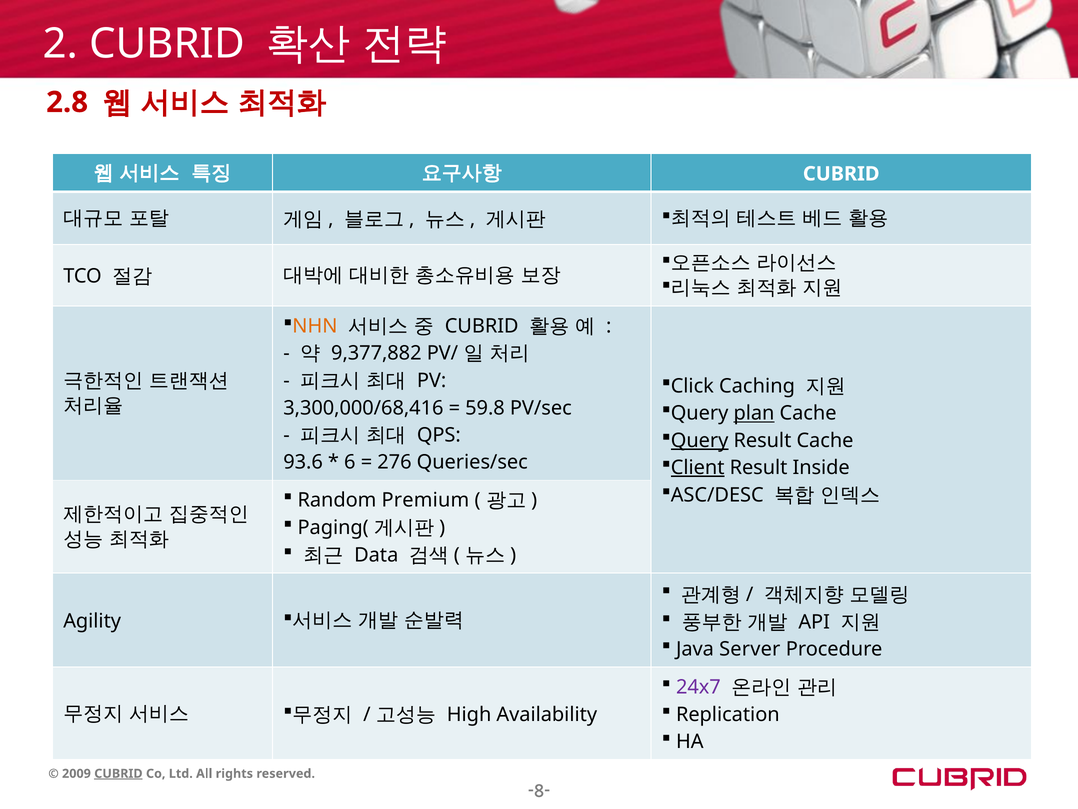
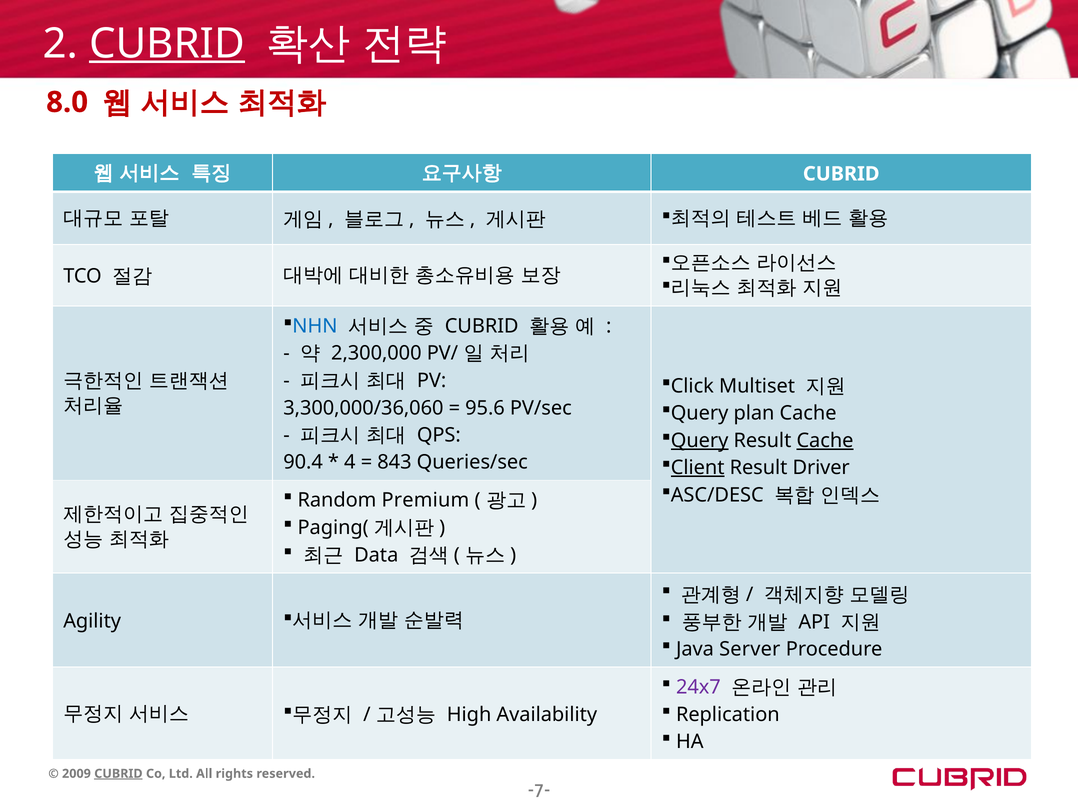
CUBRID underline: none -> present (167, 44)
2.8: 2.8 -> 8.0 (67, 102)
NHN colour: orange -> blue (315, 326)
9,377,882: 9,377,882 -> 2,300,000 (376, 353)
Caching: Caching -> Multiset (757, 386)
3,300,000/68,416: 3,300,000/68,416 -> 3,300,000/36,060 (363, 408)
59.8: 59.8 -> 95.6 (485, 408)
plan underline: present -> none (754, 413)
Cache underline: none -> present (825, 440)
93.6: 93.6 -> 90.4 (303, 462)
6: 6 -> 4 (350, 462)
276: 276 -> 843 (394, 462)
Inside: Inside -> Driver (821, 467)
-8-: -8- -> -7- (539, 791)
